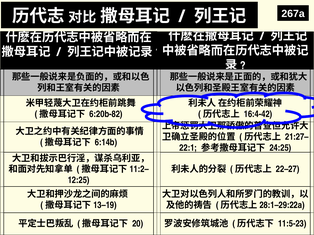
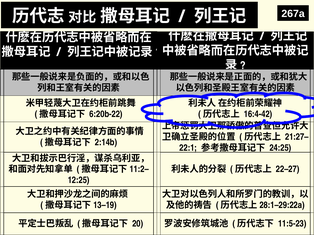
6:20b-82: 6:20b-82 -> 6:20b-22 (106, 114)
6:14b: 6:14b -> 2:14b (106, 143)
